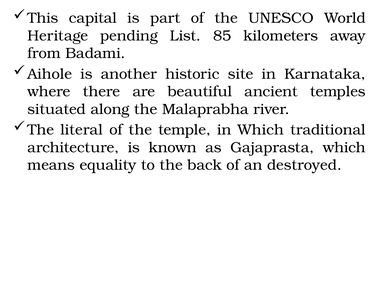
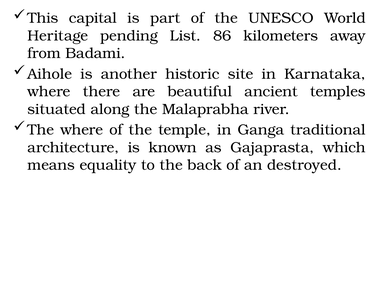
85: 85 -> 86 (222, 36)
The literal: literal -> where (82, 130)
in Which: Which -> Ganga (261, 130)
